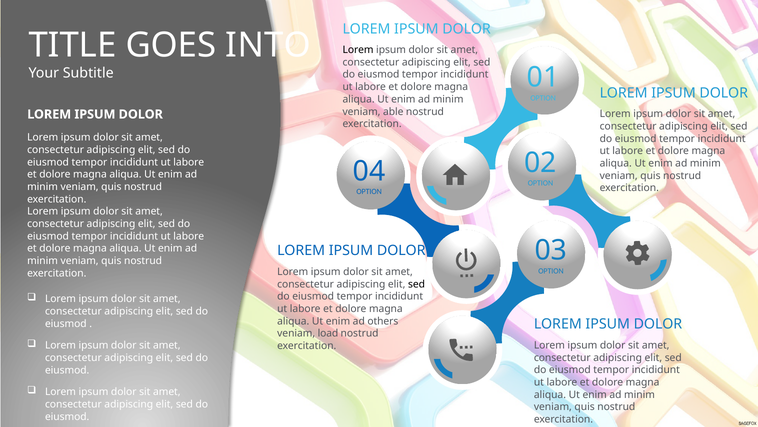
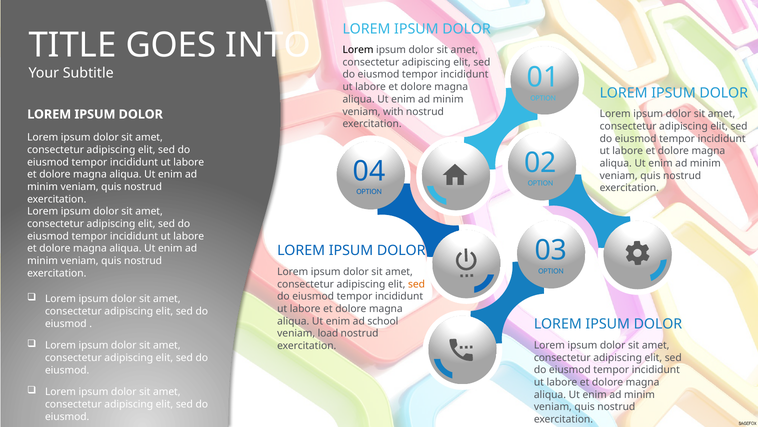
able: able -> with (393, 111)
sed colour: black -> orange (417, 284)
others: others -> school (383, 321)
